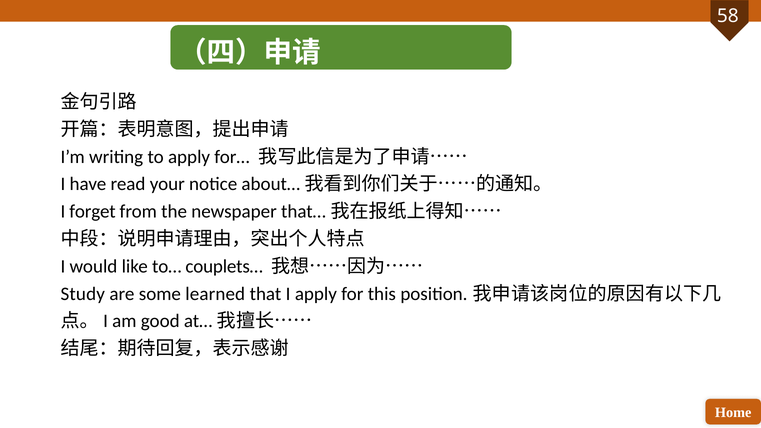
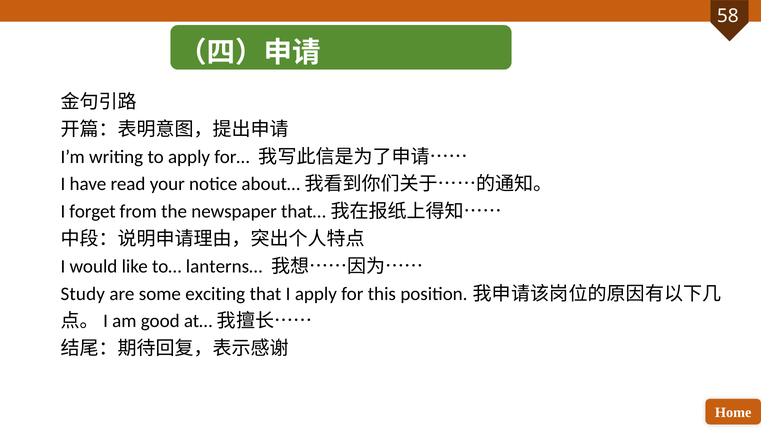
couplets…: couplets… -> lanterns… (224, 266)
learned: learned -> exciting (215, 294)
